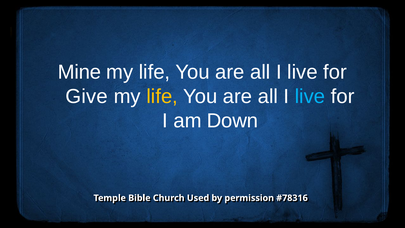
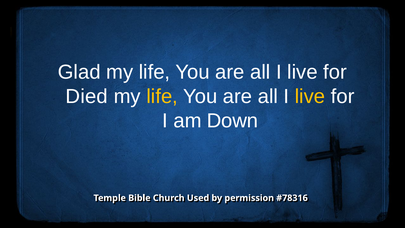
Mine: Mine -> Glad (79, 72)
Give: Give -> Died (87, 96)
live colour: light blue -> yellow (310, 96)
